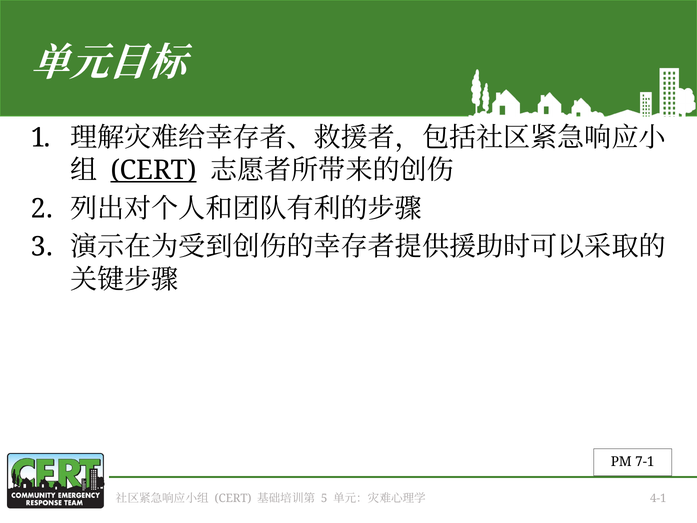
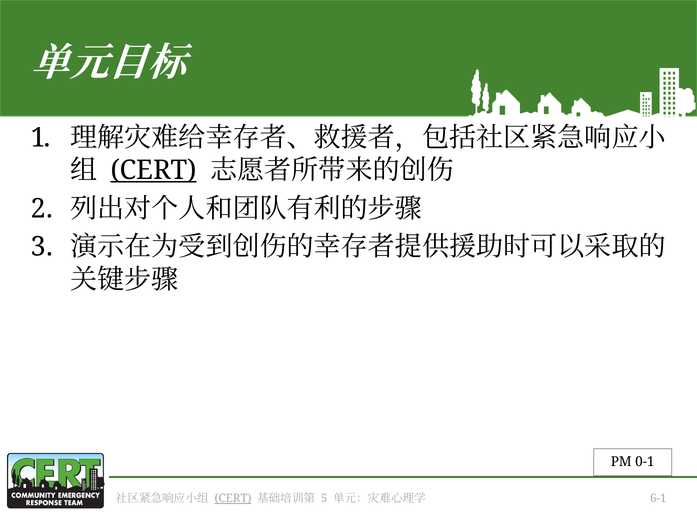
7-1: 7-1 -> 0-1 (645, 462)
CERT underline: none -> present (233, 498)
4-1: 4-1 -> 6-1 (658, 498)
